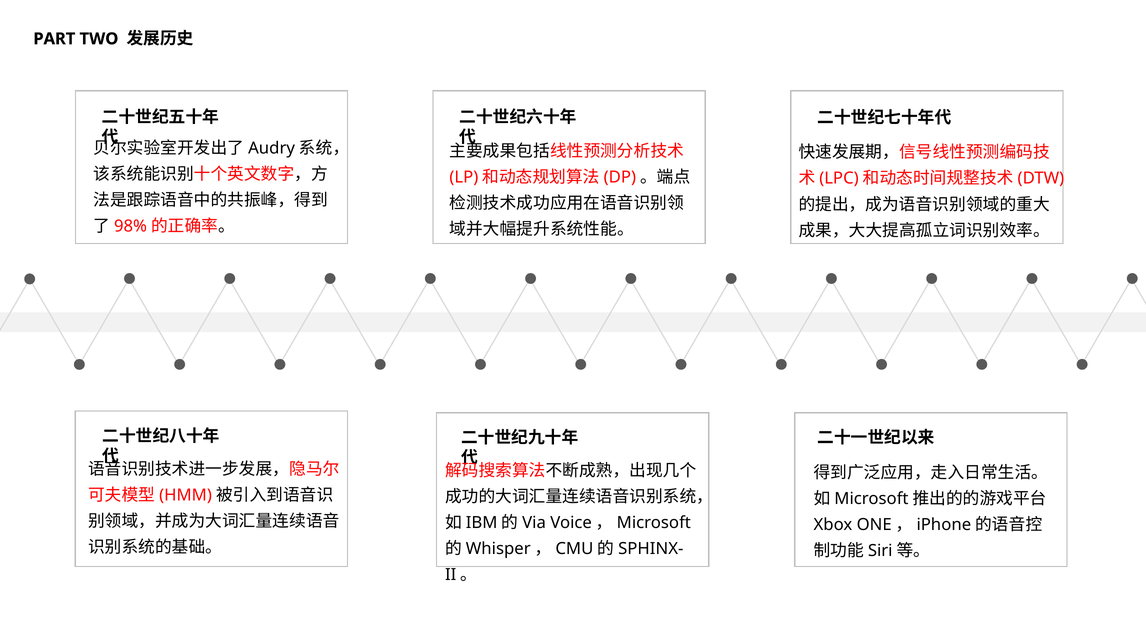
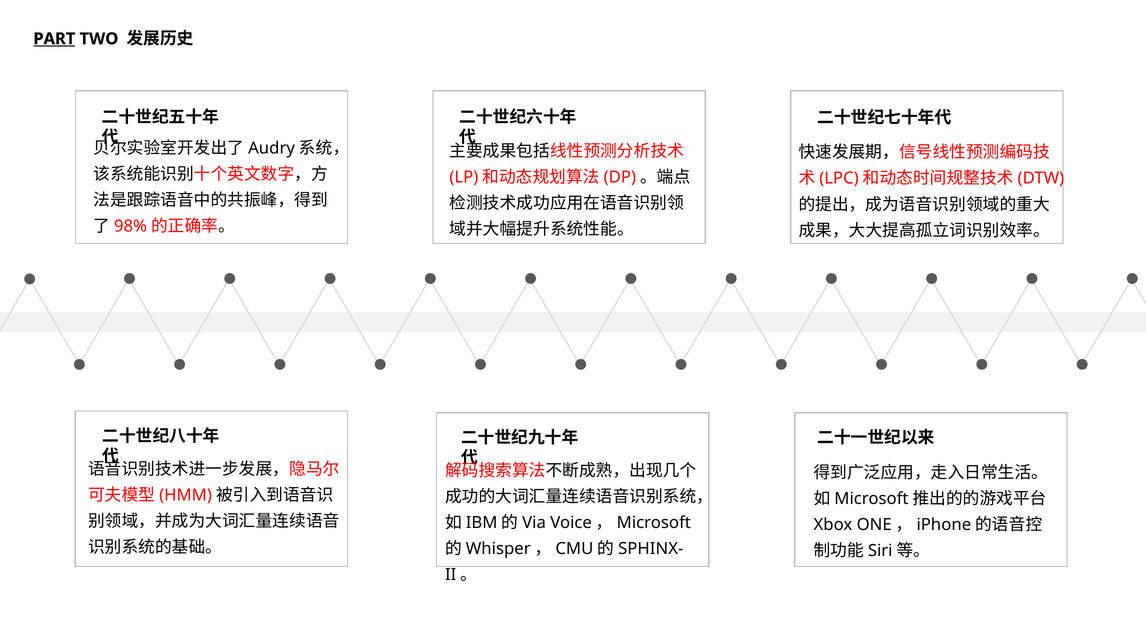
PART underline: none -> present (54, 39)
